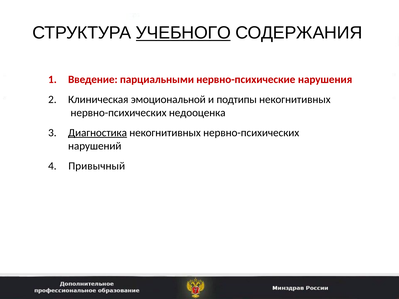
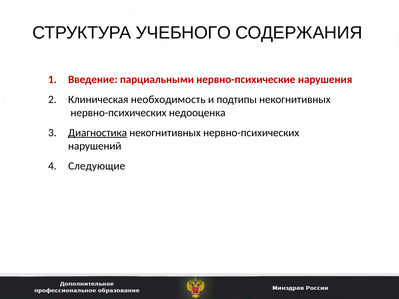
УЧЕБНОГО underline: present -> none (183, 33)
эмоциональной: эмоциональной -> необходимость (168, 100)
Привычный: Привычный -> Следующие (97, 166)
